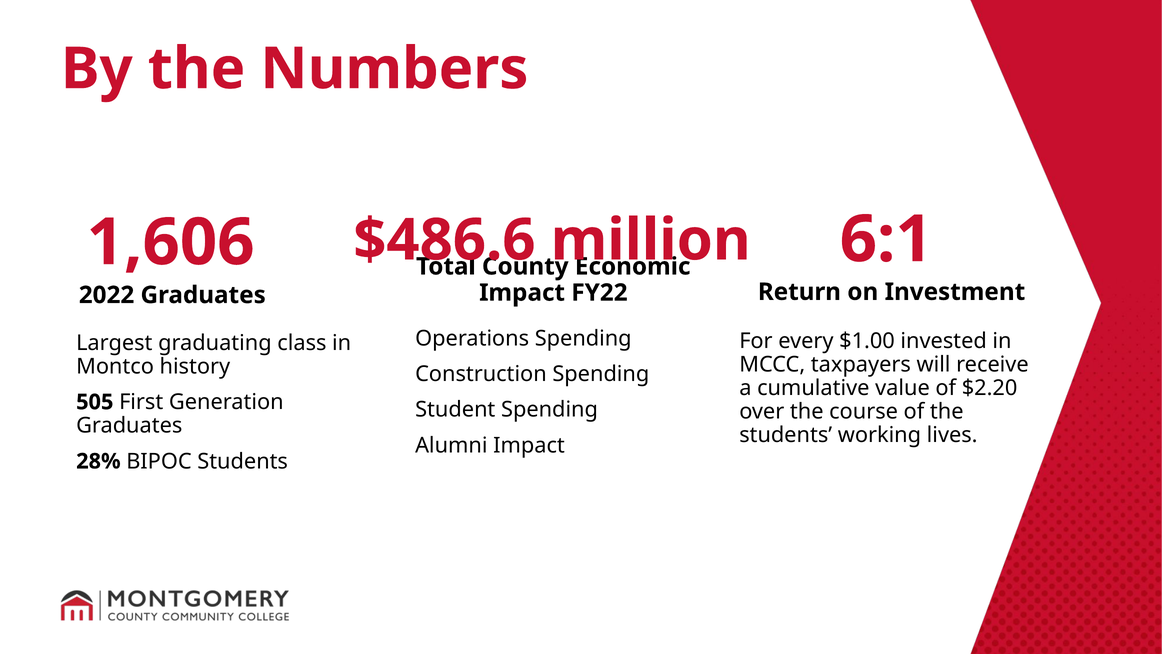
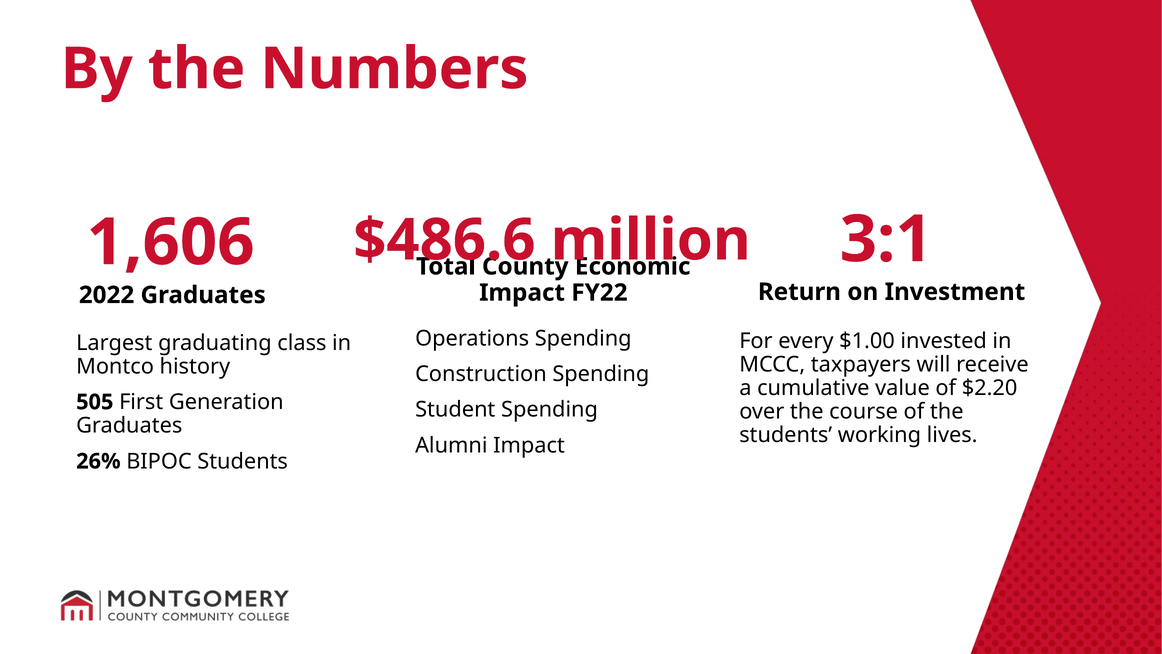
6:1: 6:1 -> 3:1 (886, 240)
28%: 28% -> 26% (98, 461)
